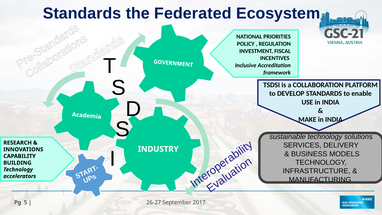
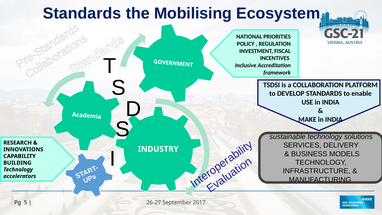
Federated: Federated -> Mobilising (193, 13)
